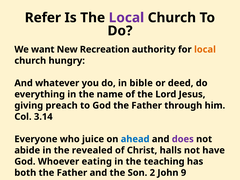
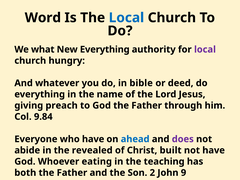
Refer: Refer -> Word (43, 18)
Local colour: purple -> blue (126, 18)
want: want -> what (43, 49)
New Recreation: Recreation -> Everything (105, 49)
local colour: orange -> purple (205, 49)
3.14: 3.14 -> 9.84 (43, 117)
who juice: juice -> have (93, 139)
halls: halls -> built (171, 150)
